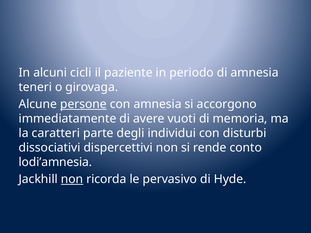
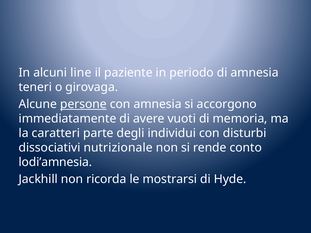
cicli: cicli -> line (81, 73)
dispercettivi: dispercettivi -> nutrizionale (118, 148)
non underline: present -> none (72, 179)
pervasivo: pervasivo -> mostrarsi (170, 179)
